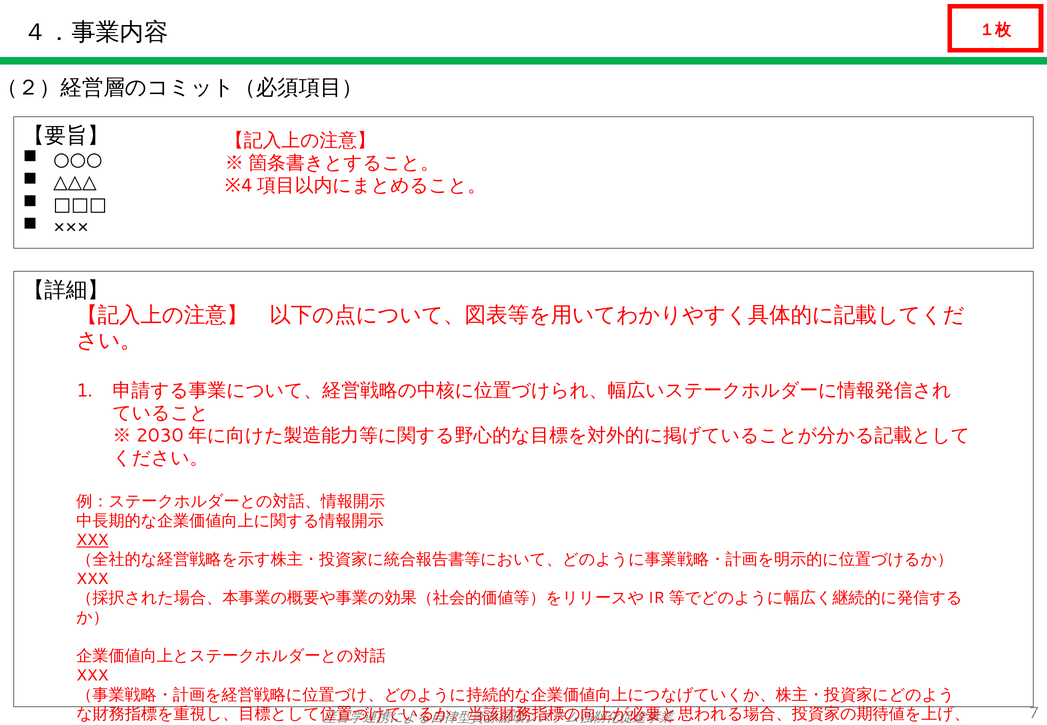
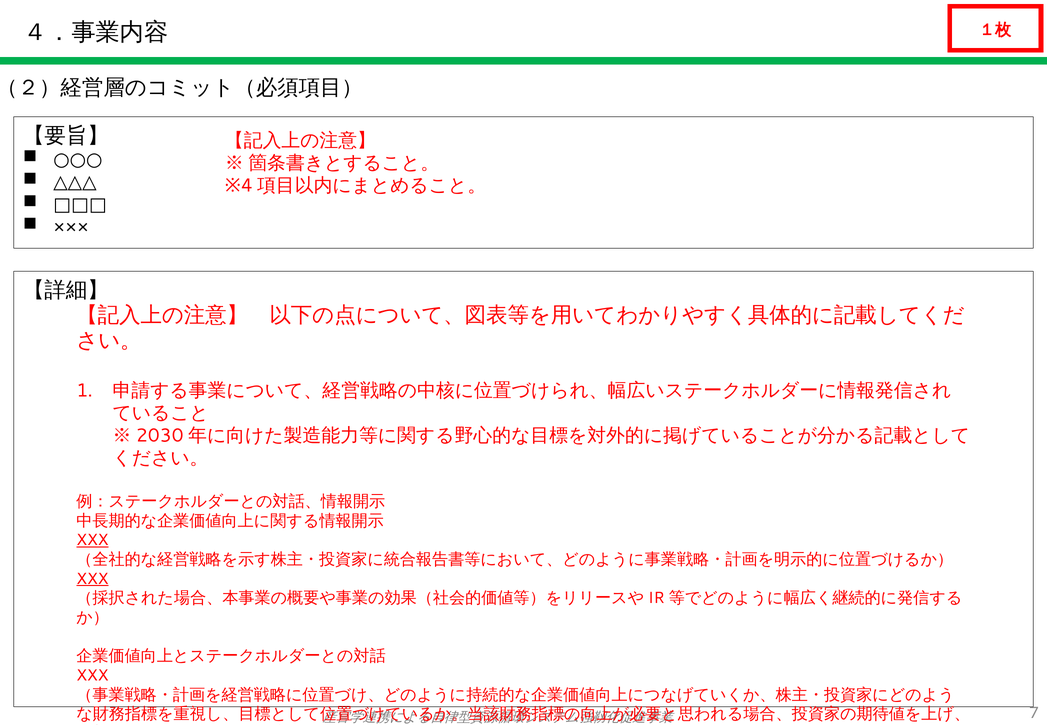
XXX underline: none -> present (92, 579)
